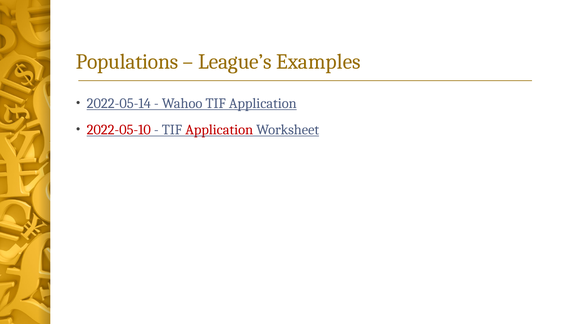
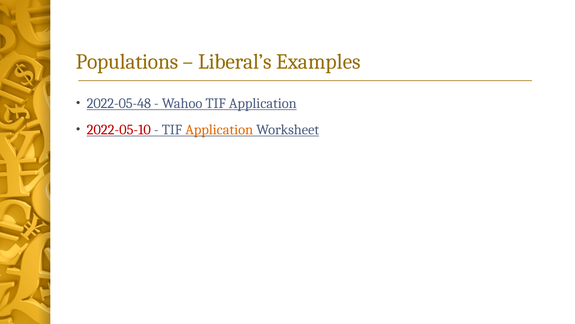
League’s: League’s -> Liberal’s (235, 62)
2022-05-14: 2022-05-14 -> 2022-05-48 (119, 103)
Application colour: red -> orange (219, 130)
